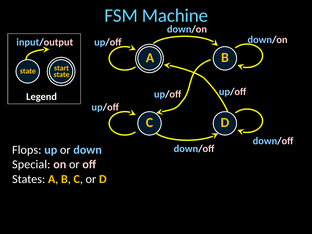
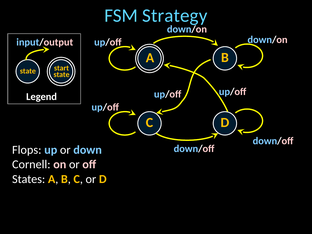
Machine: Machine -> Strategy (175, 16)
Special: Special -> Cornell (31, 164)
